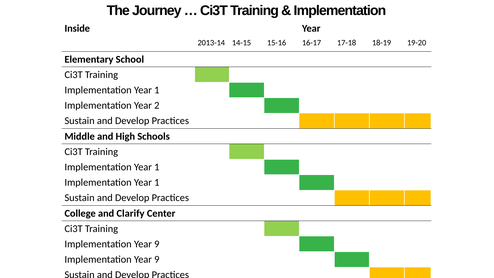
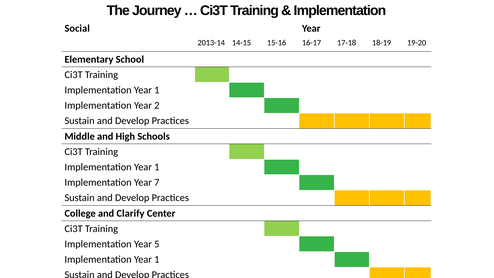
Inside: Inside -> Social (77, 29)
1: 1 -> 7 (157, 182)
9: 9 -> 5 (157, 244)
9: 9 -> 1 (157, 259)
